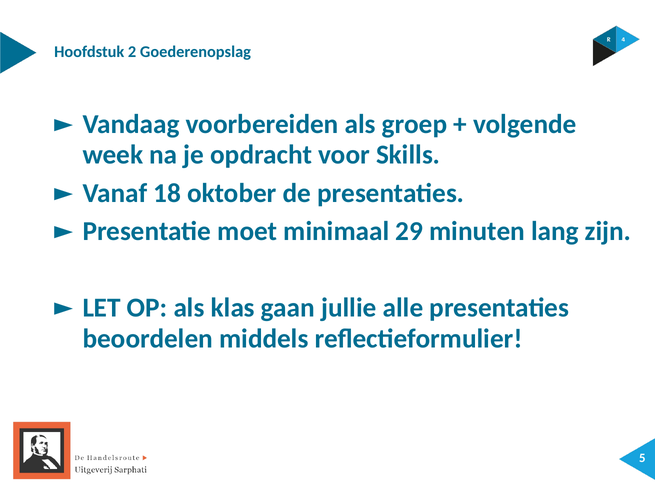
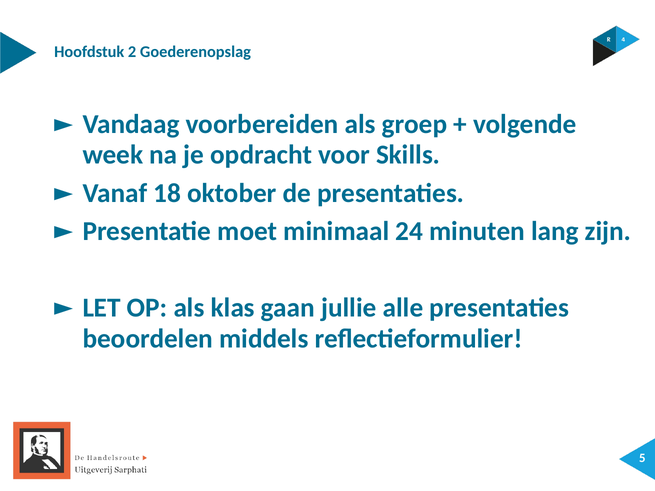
29: 29 -> 24 (409, 231)
